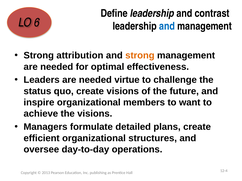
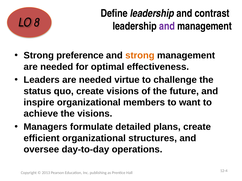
6: 6 -> 8 (37, 23)
and colour: blue -> purple (167, 26)
attribution: attribution -> preference (80, 56)
